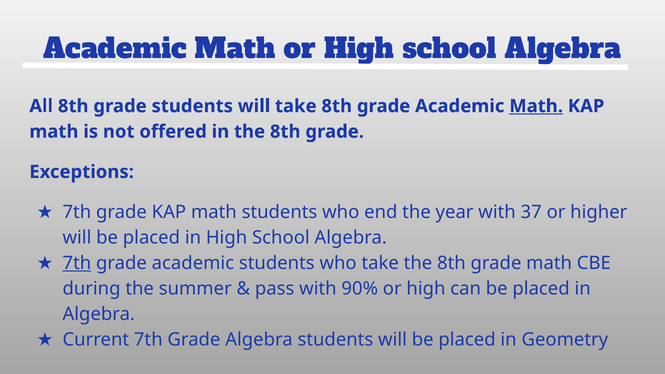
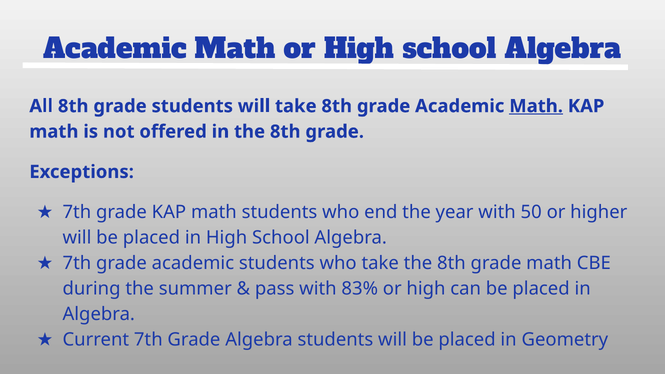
37: 37 -> 50 (531, 212)
7th underline: present -> none (77, 263)
90%: 90% -> 83% (360, 289)
